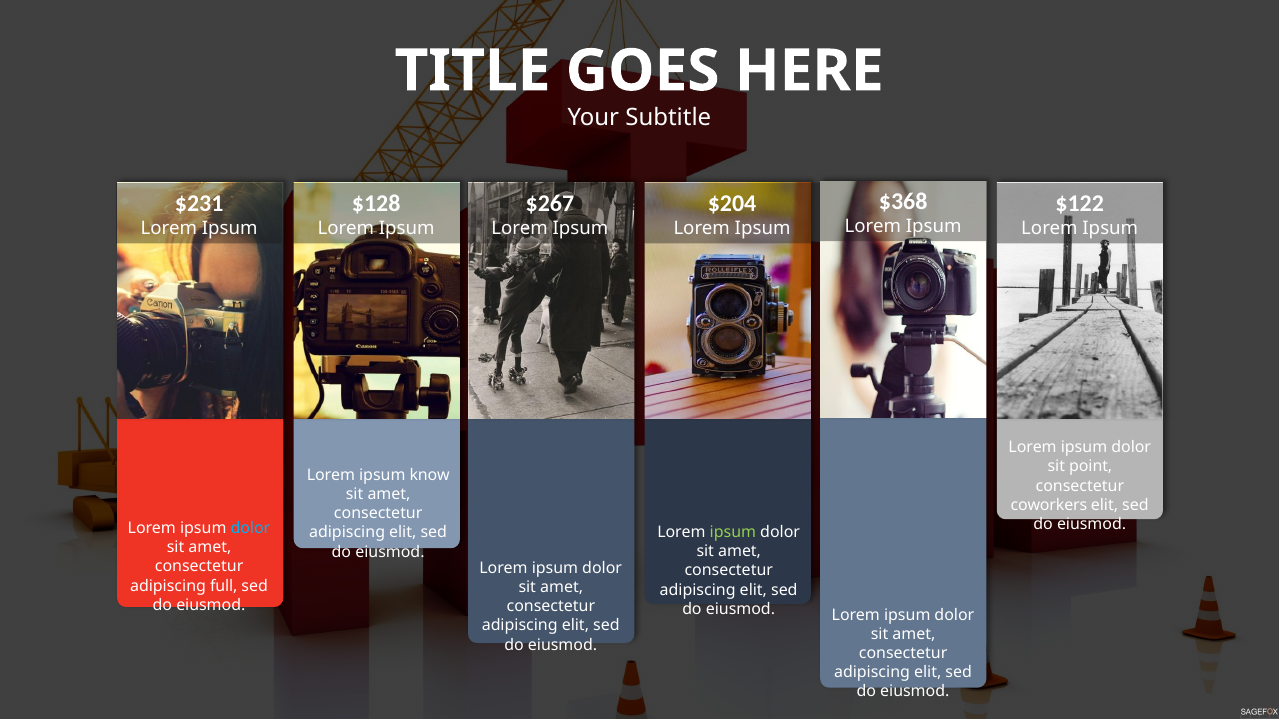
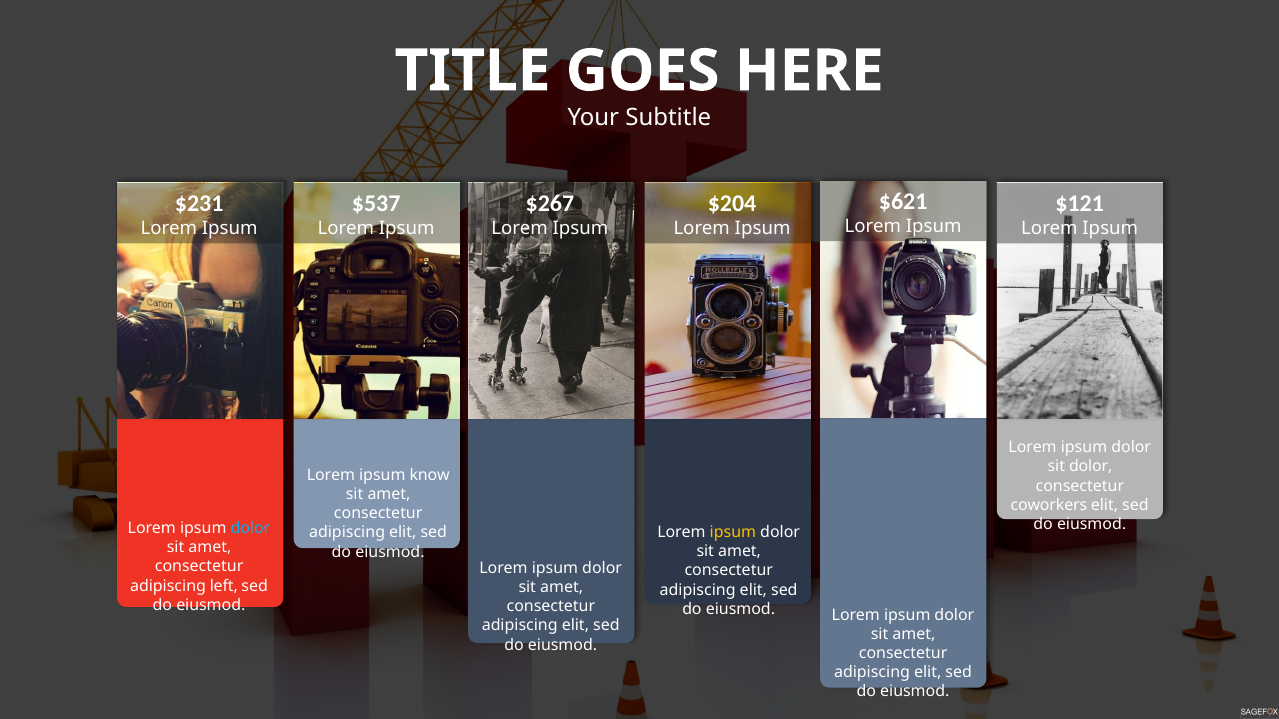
$368: $368 -> $621 (903, 201)
$128: $128 -> $537 (376, 204)
$122: $122 -> $121 (1080, 204)
sit point: point -> dolor (1091, 467)
ipsum colour: light green -> yellow (733, 533)
full: full -> left (224, 586)
